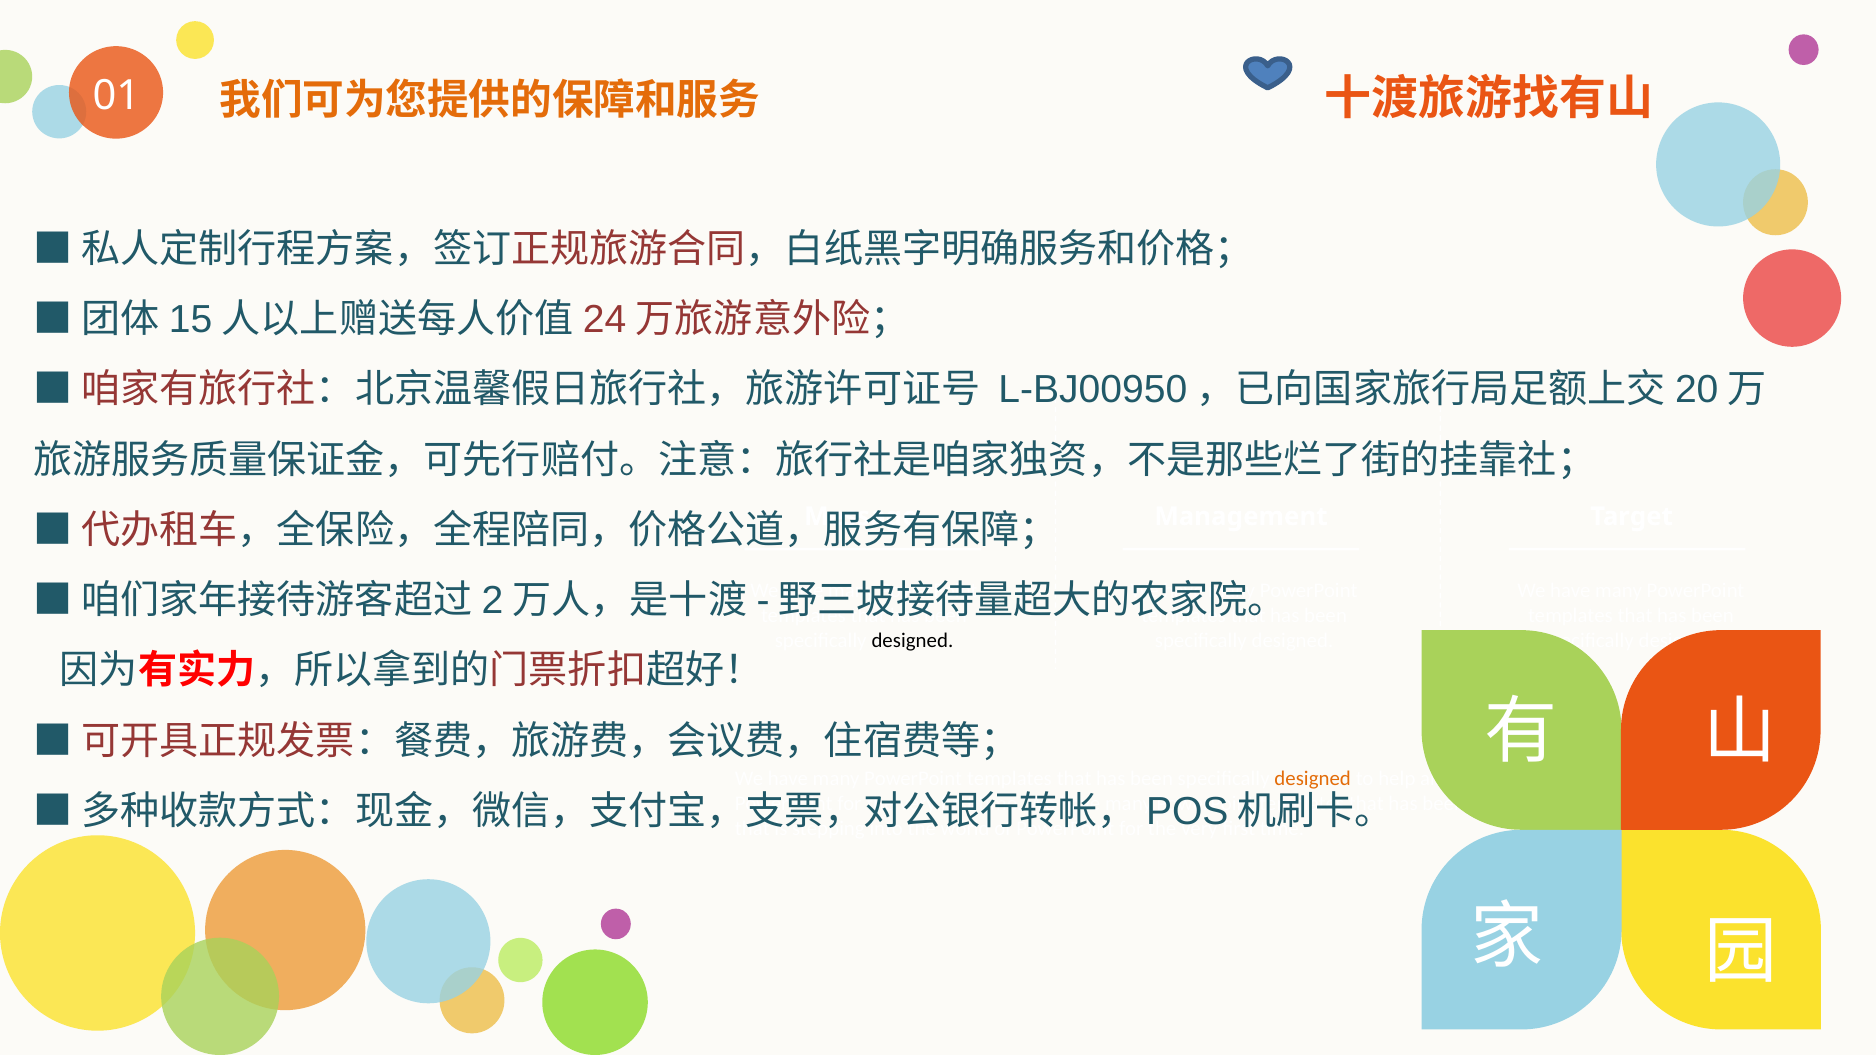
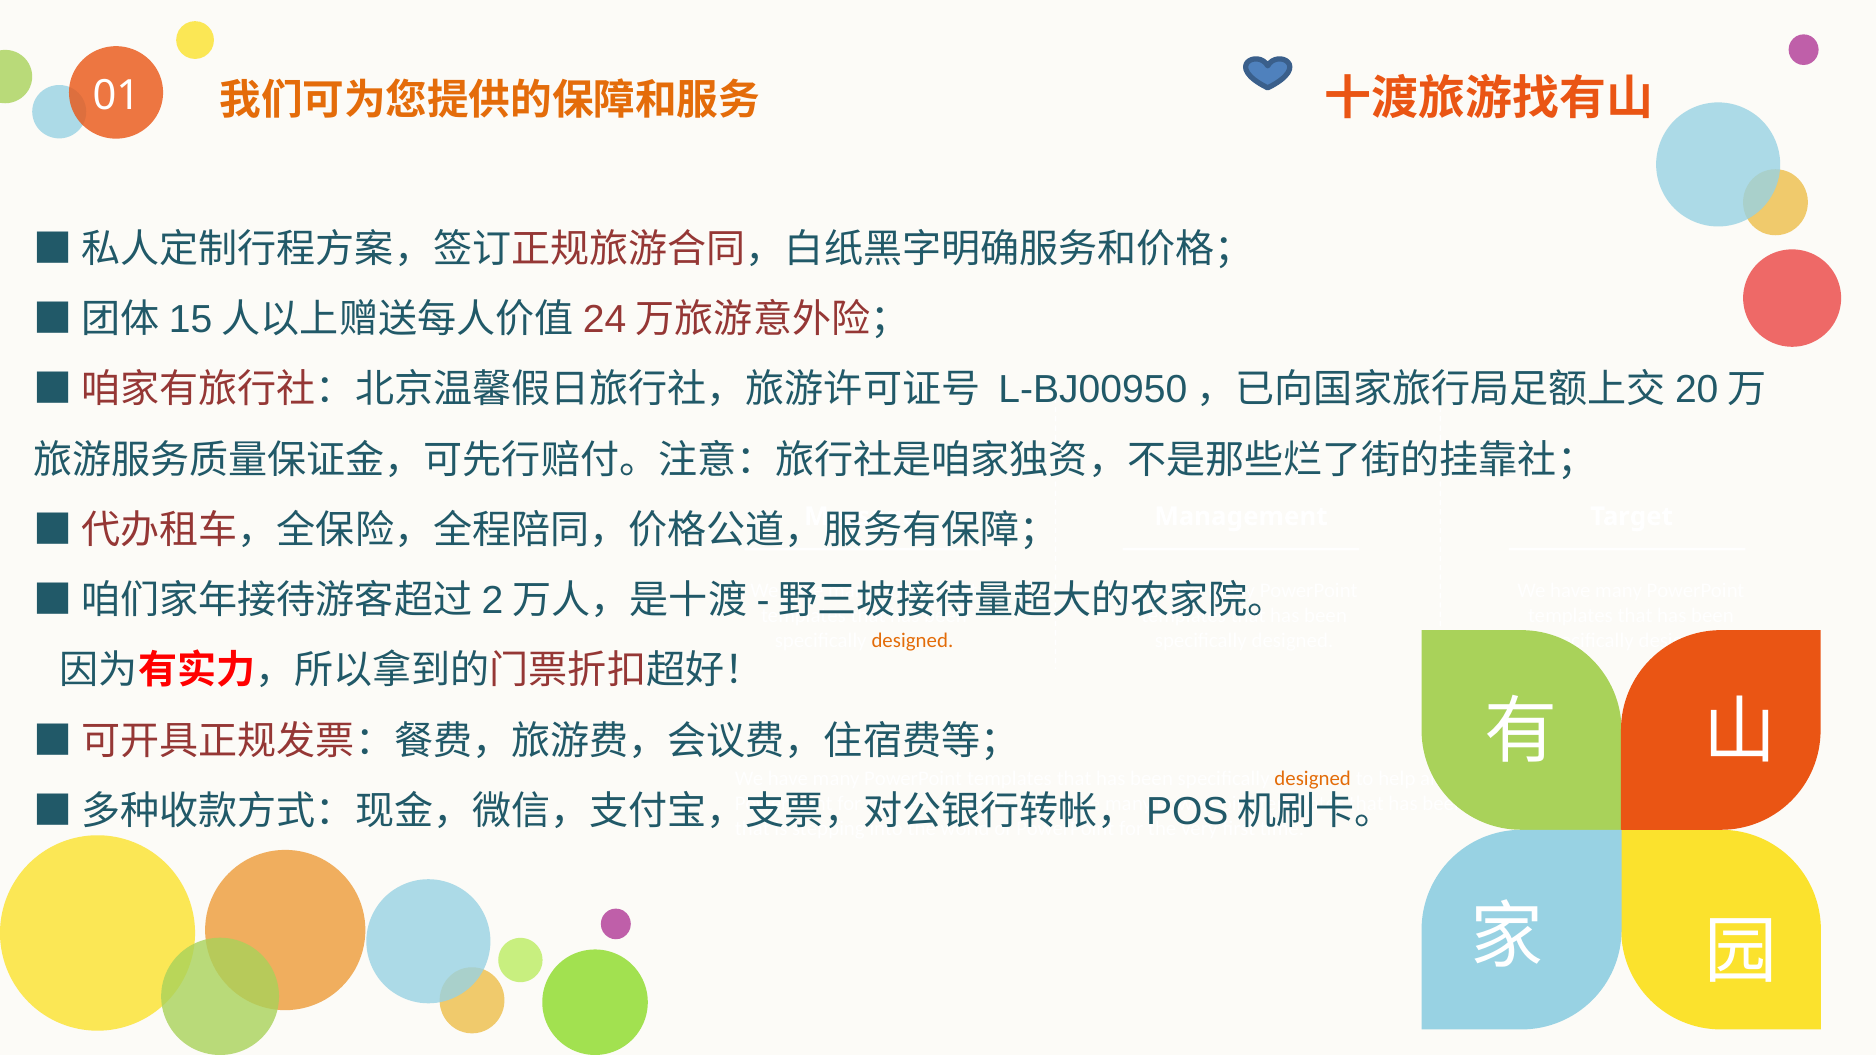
designed colour: black -> orange (912, 641)
